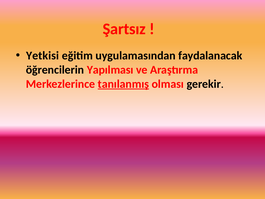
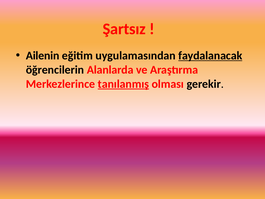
Yetkisi: Yetkisi -> Ailenin (43, 56)
faydalanacak underline: none -> present (210, 56)
Yapılması: Yapılması -> Alanlarda (110, 70)
